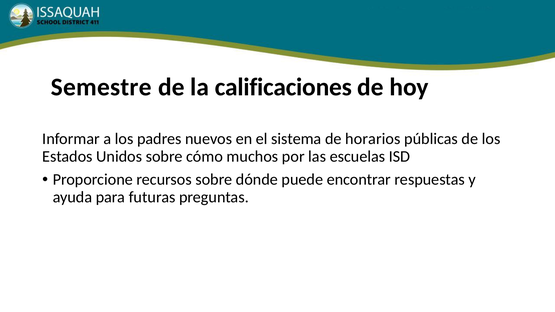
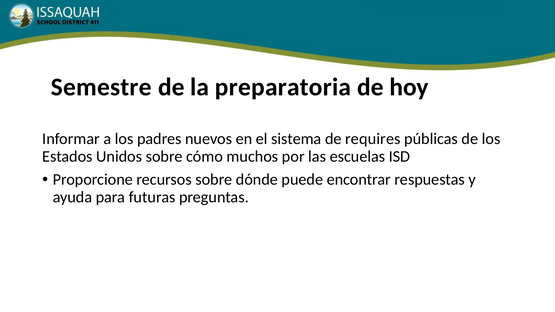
calificaciones: calificaciones -> preparatoria (283, 87)
horarios: horarios -> requires (373, 139)
